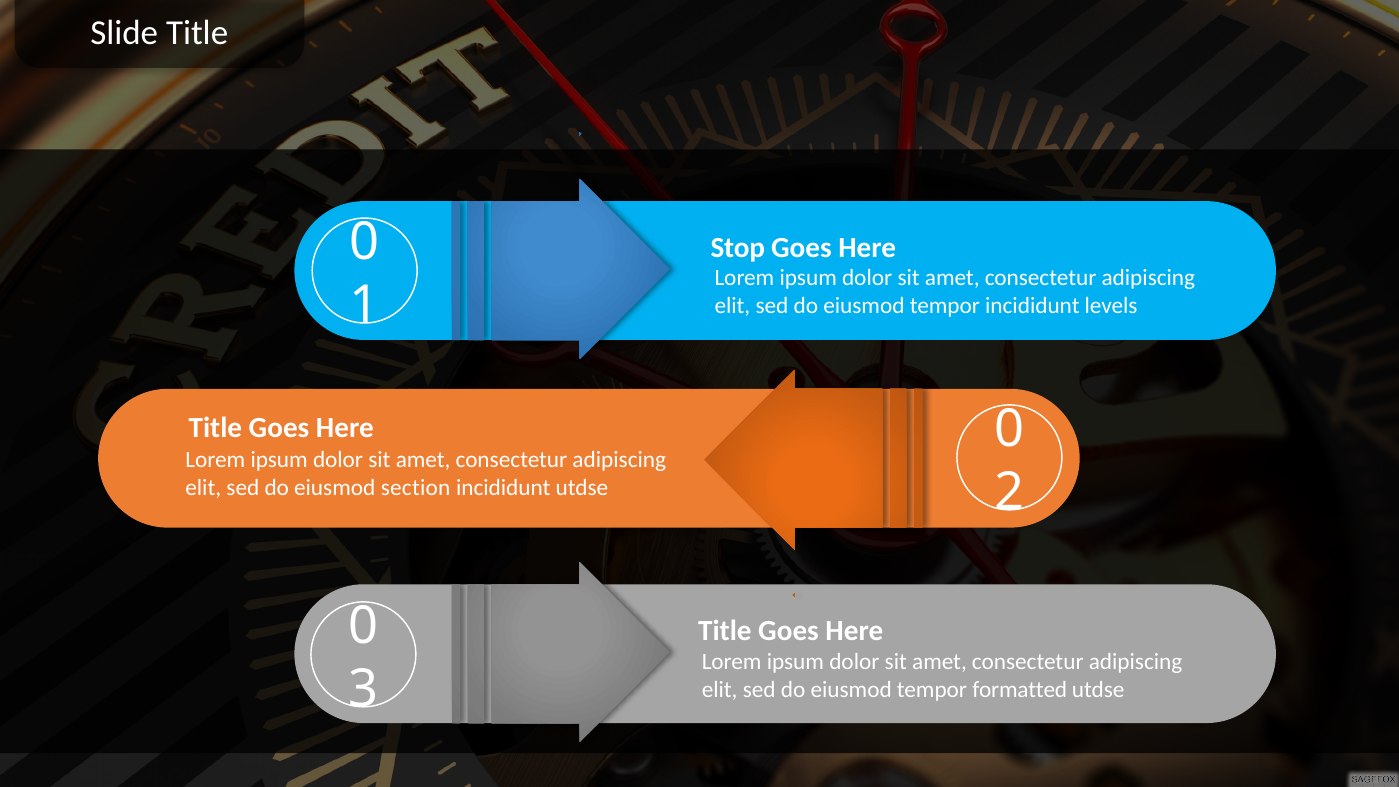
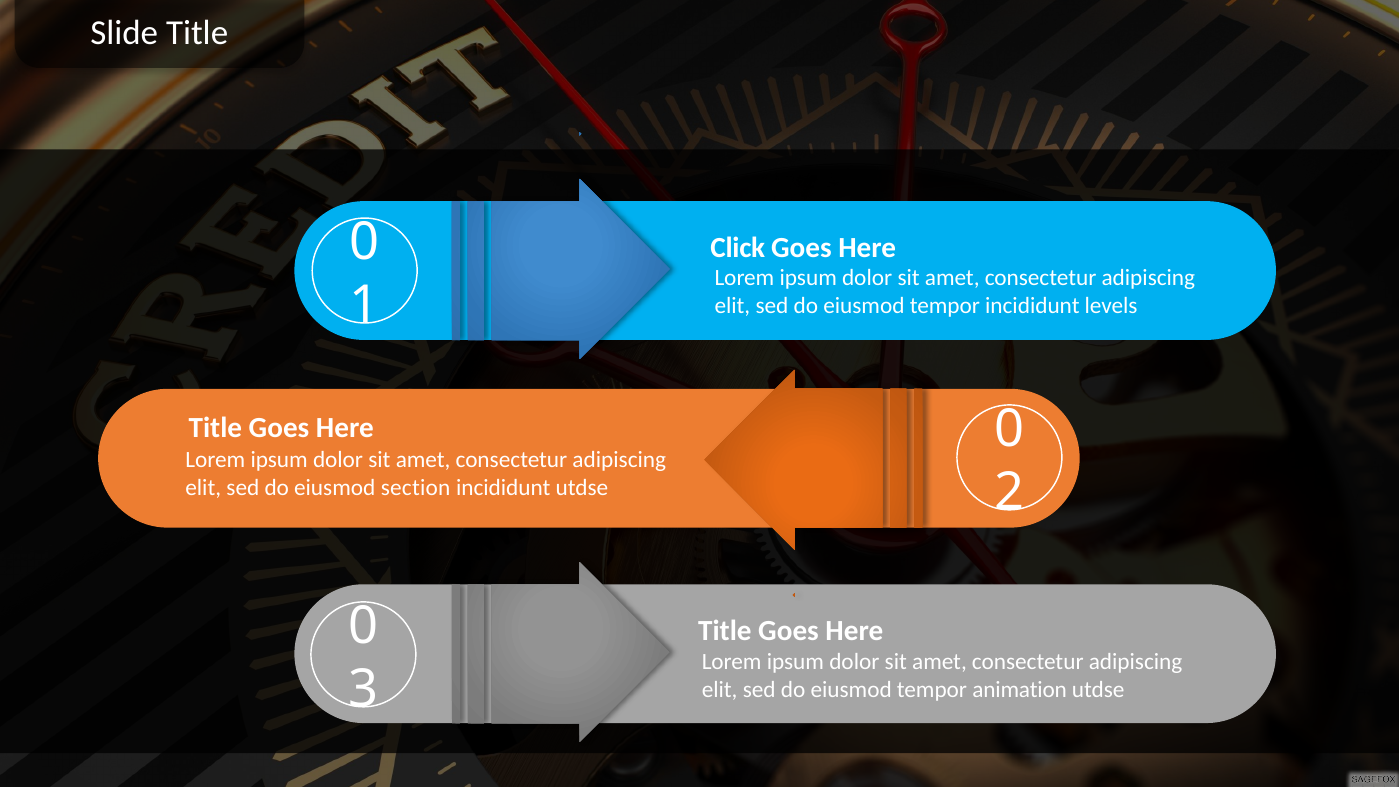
Stop: Stop -> Click (738, 248)
formatted: formatted -> animation (1020, 689)
